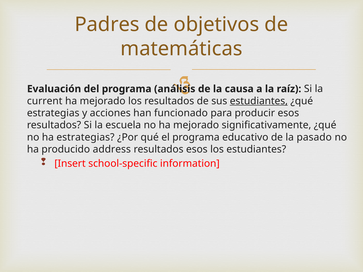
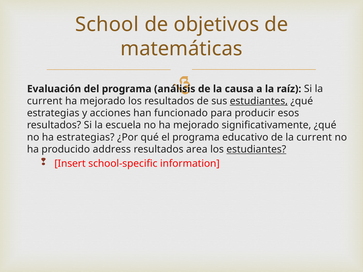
Padres: Padres -> School (107, 25)
de la pasado: pasado -> current (314, 137)
resultados esos: esos -> area (197, 149)
estudiantes underline: none -> present (256, 149)
